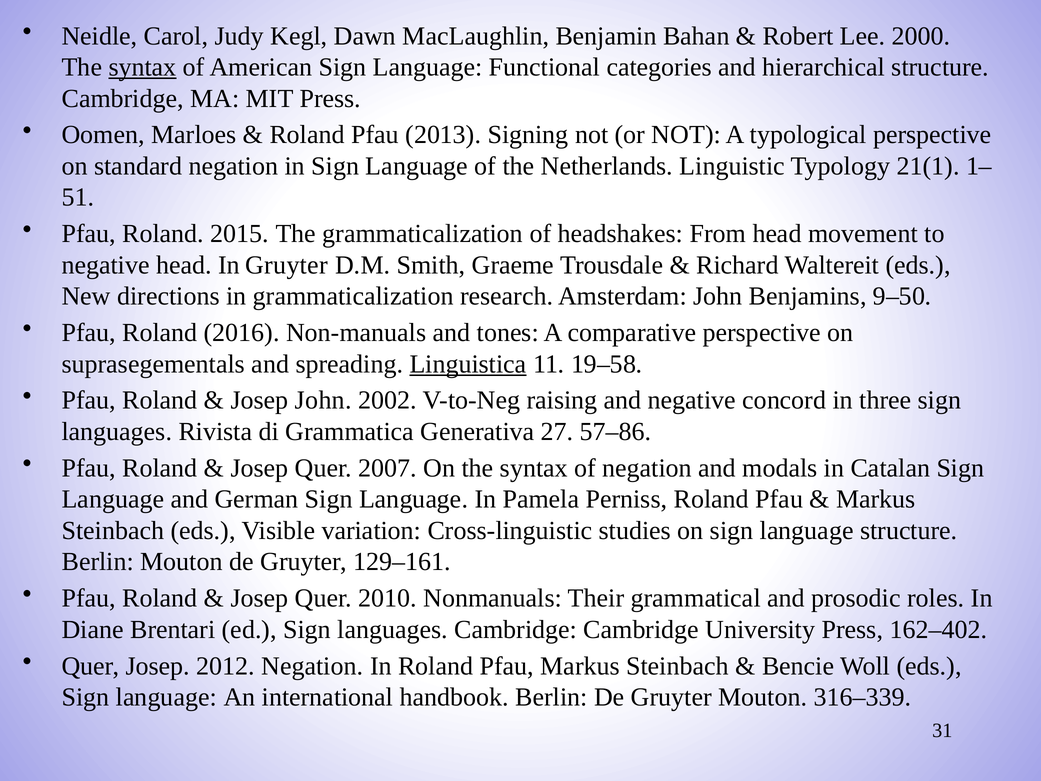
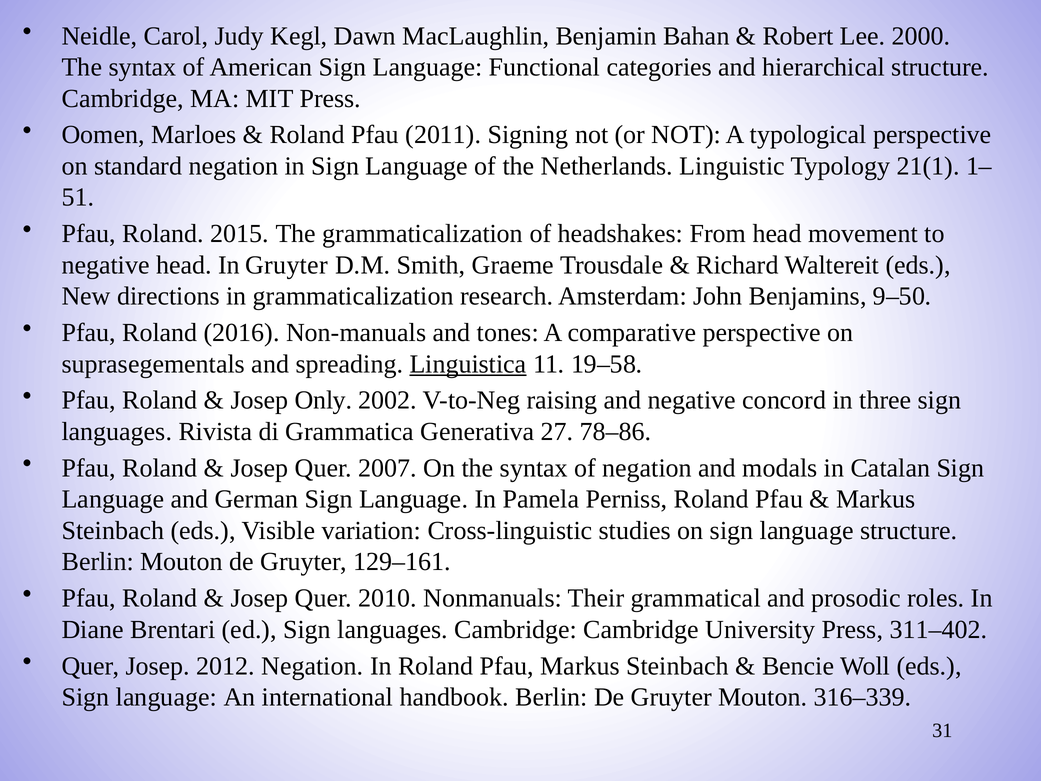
syntax underline: present -> none (142, 67)
2013: 2013 -> 2011 (443, 135)
Josep John: John -> Only (324, 400)
57–86: 57–86 -> 78–86 (616, 432)
162–402: 162–402 -> 311–402 (938, 629)
